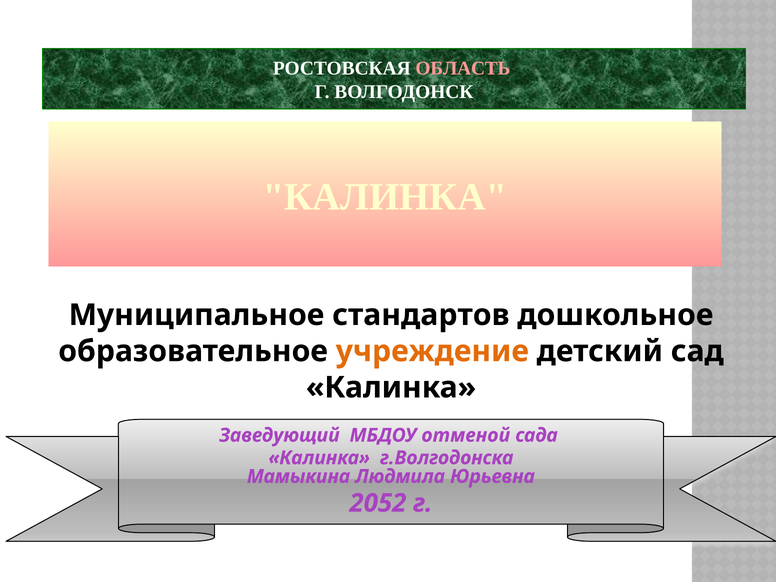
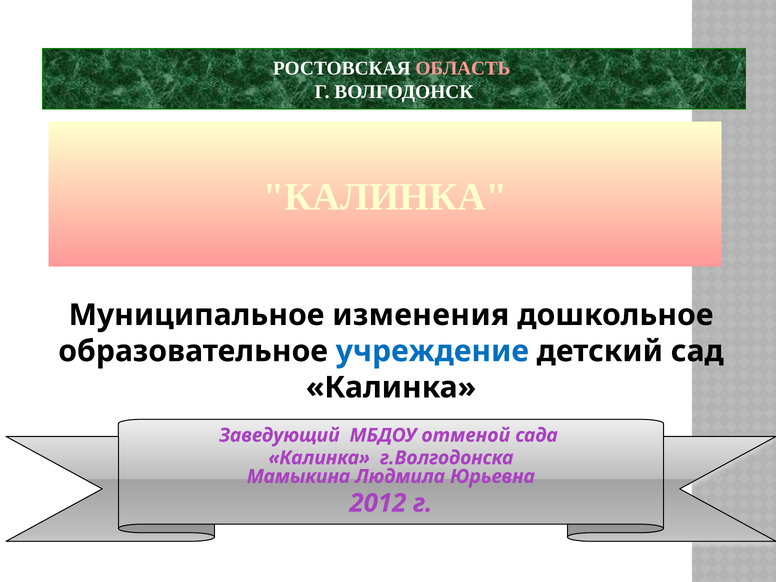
стандартов: стандартов -> изменения (421, 315)
учреждение colour: orange -> blue (432, 351)
2052: 2052 -> 2012 (378, 503)
